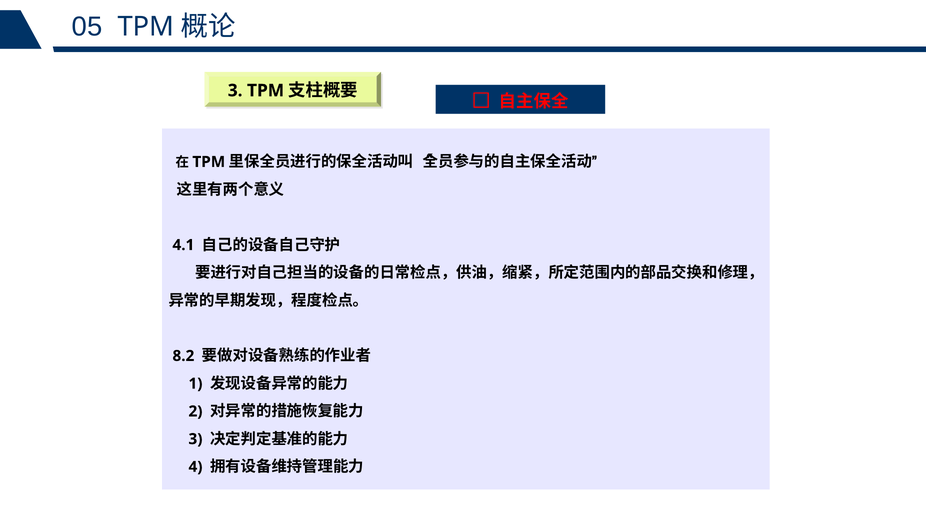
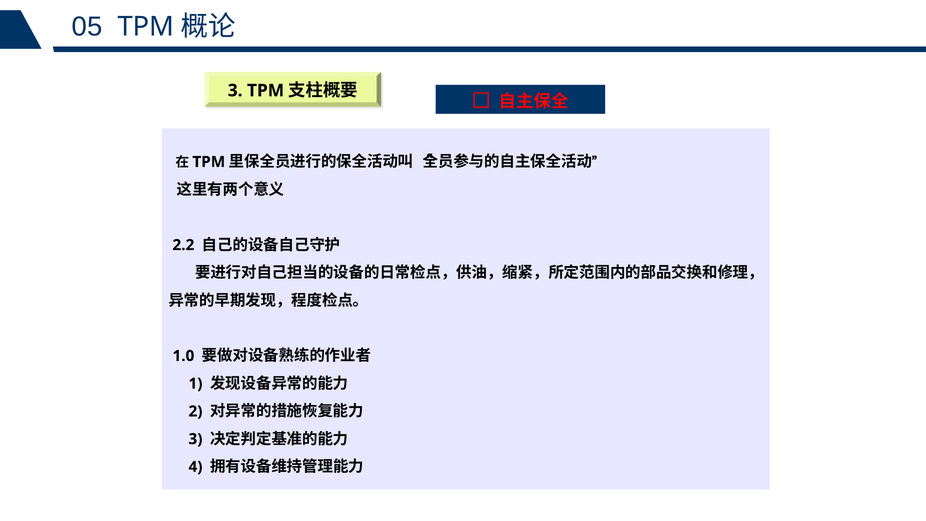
4.1: 4.1 -> 2.2 (183, 245)
8.2: 8.2 -> 1.0 (183, 356)
